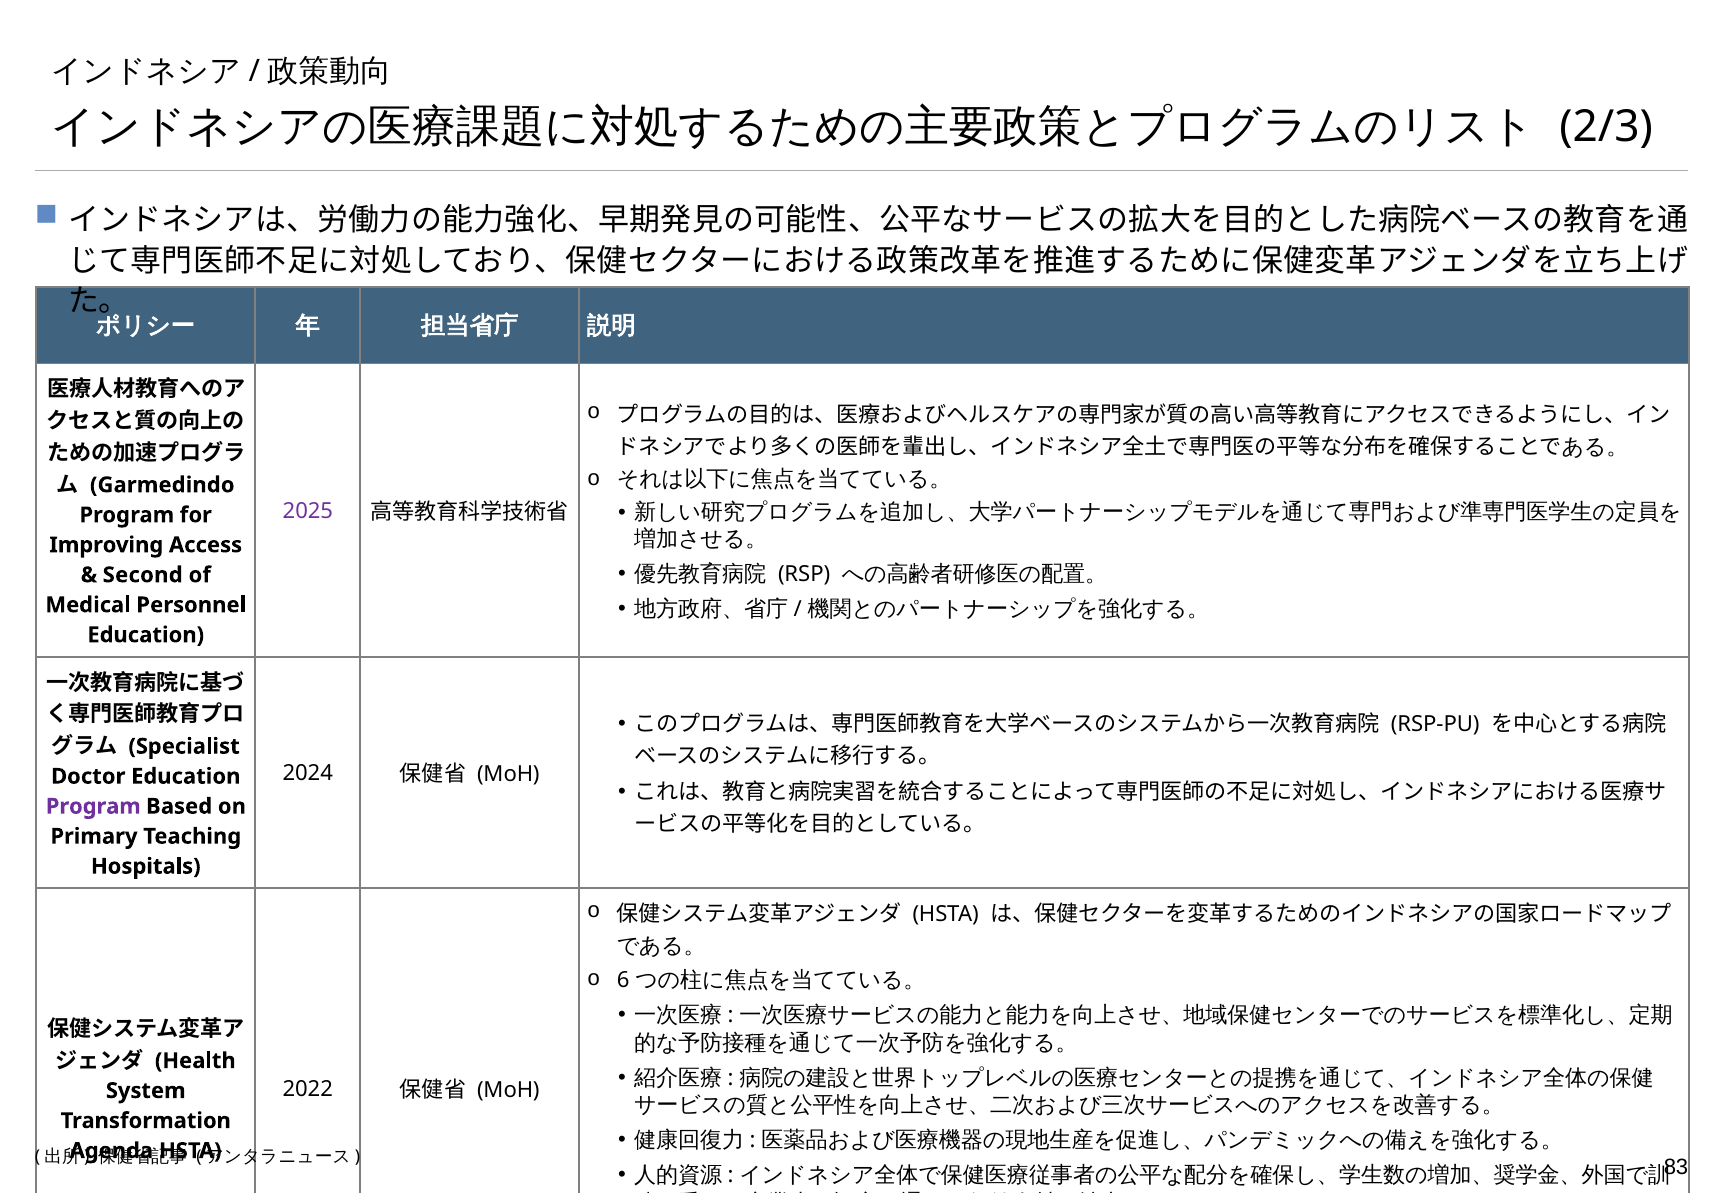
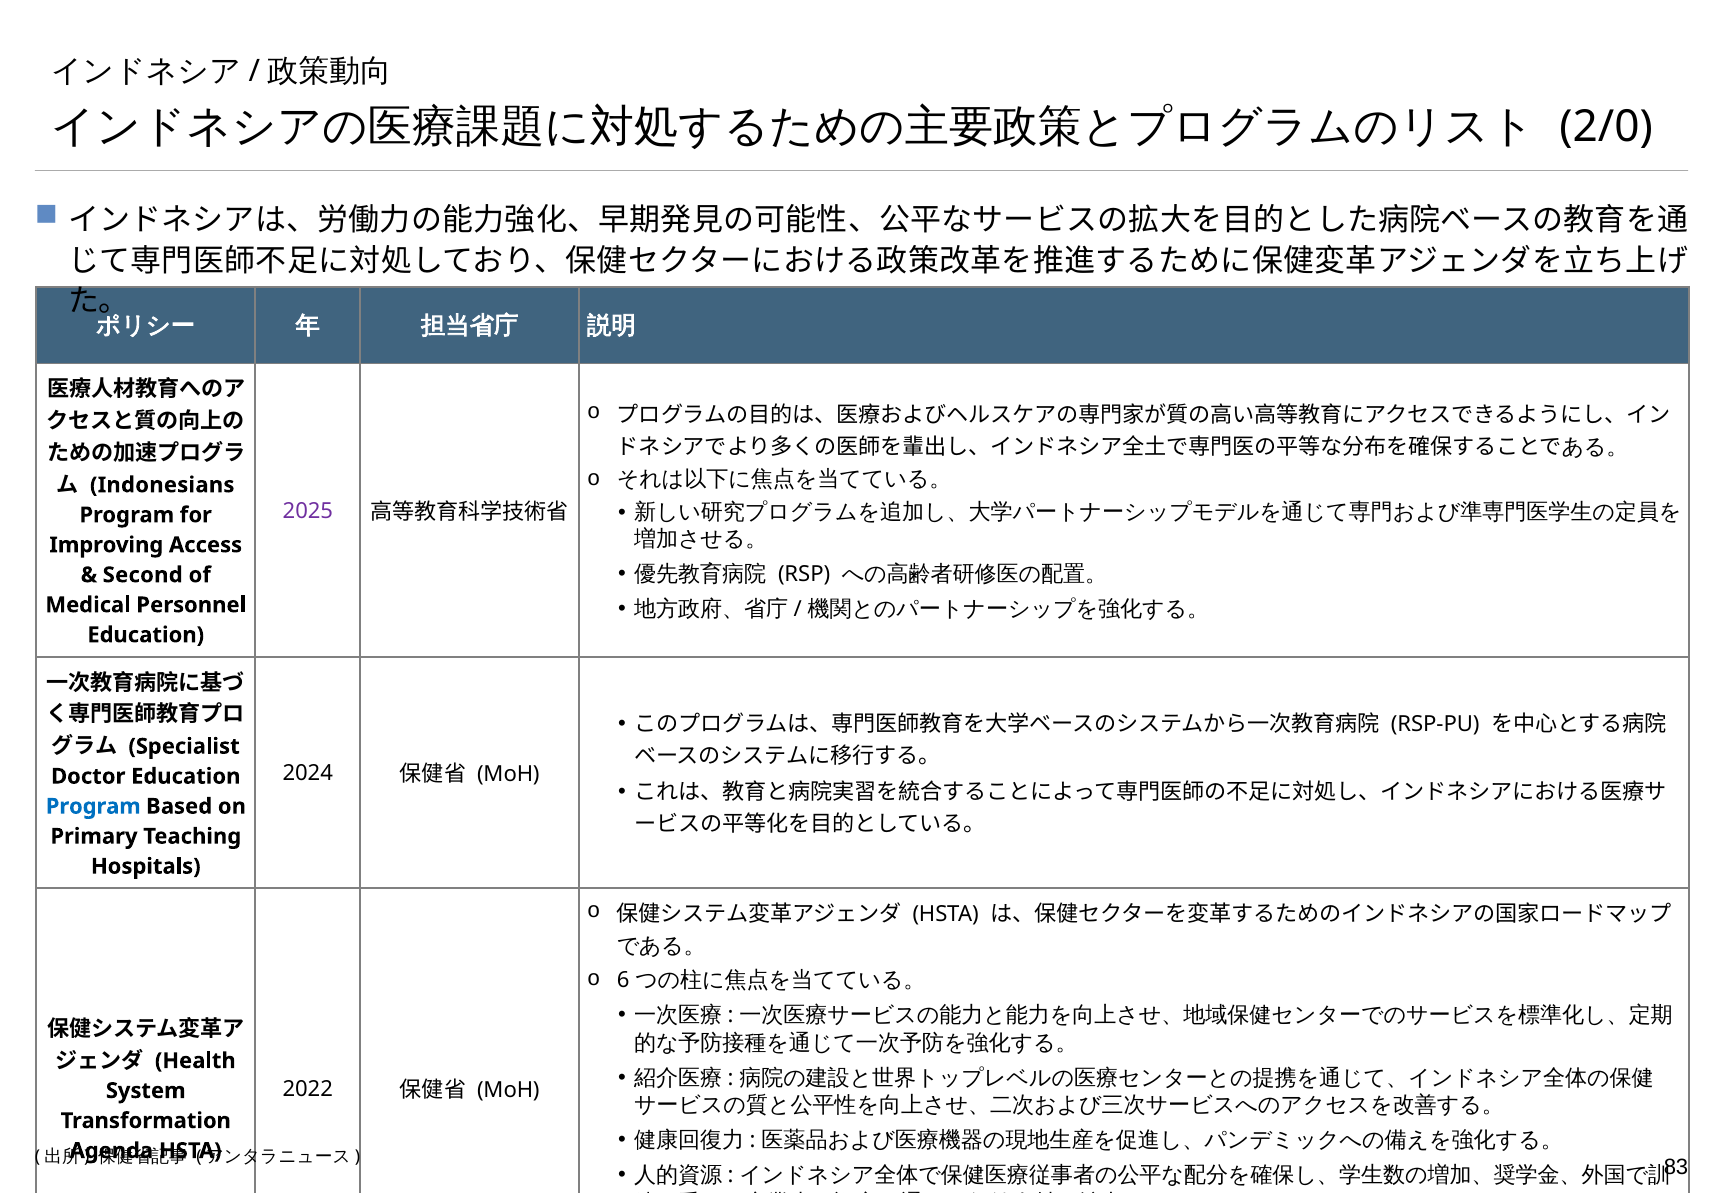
2/3: 2/3 -> 2/0 (1606, 127)
Garmedindo: Garmedindo -> Indonesians (162, 485)
Program colour: purple -> blue (93, 806)
